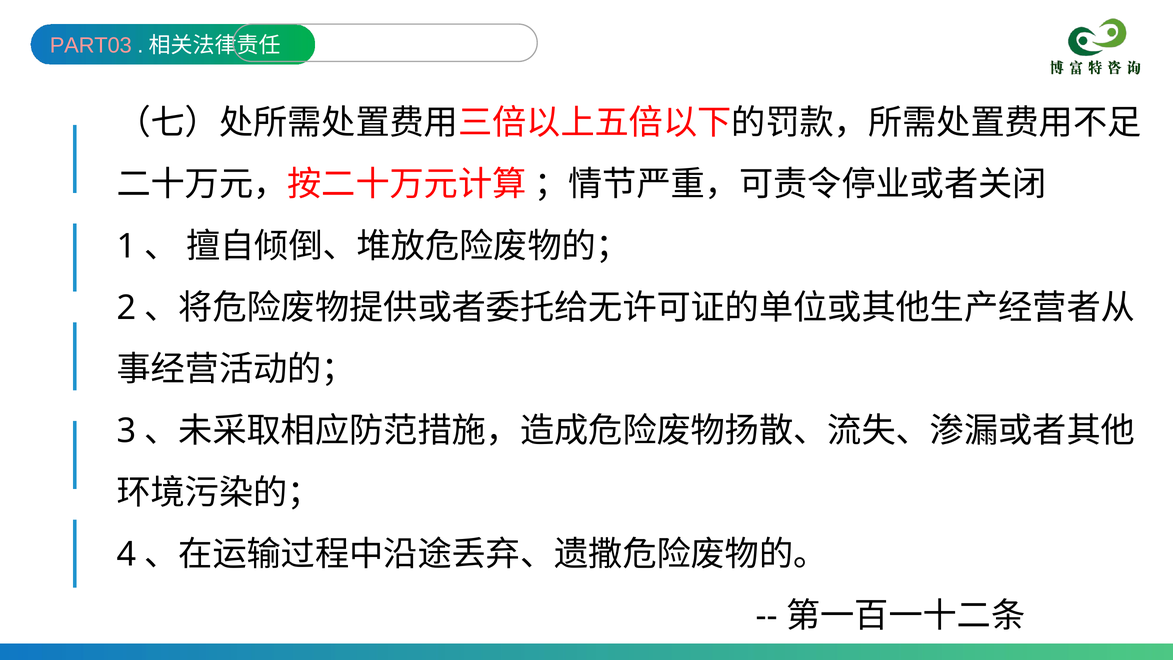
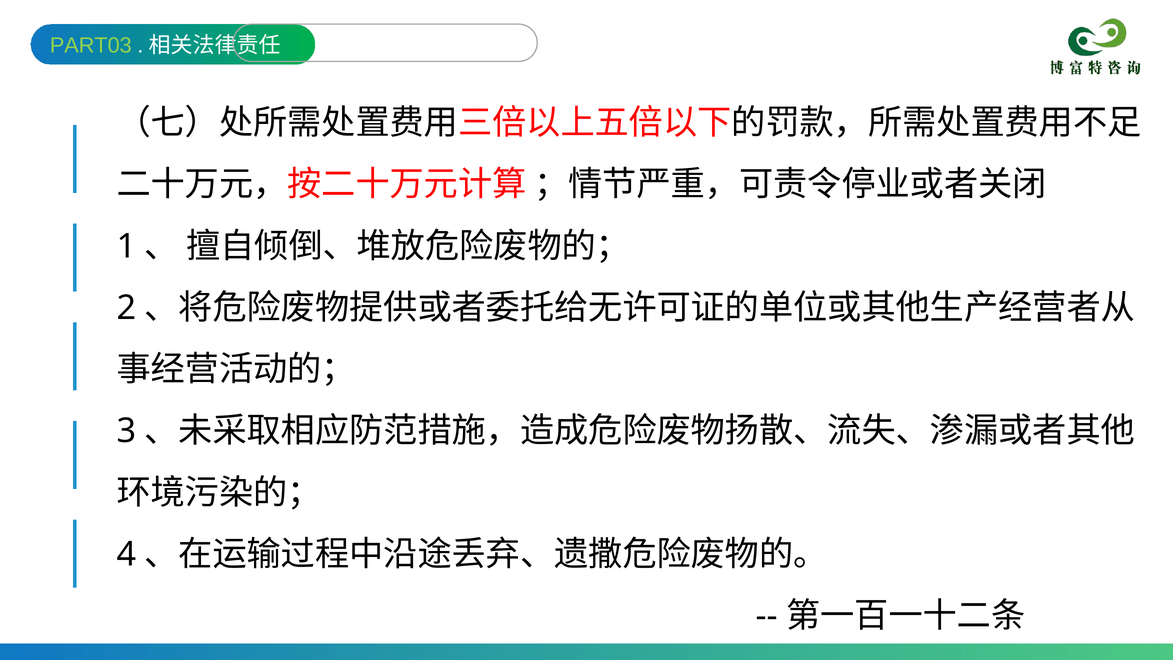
PART03 colour: pink -> light green (91, 45)
